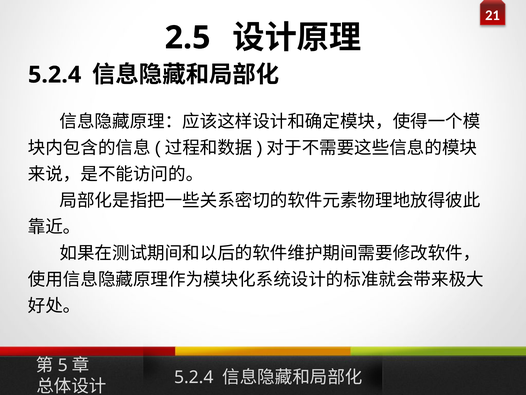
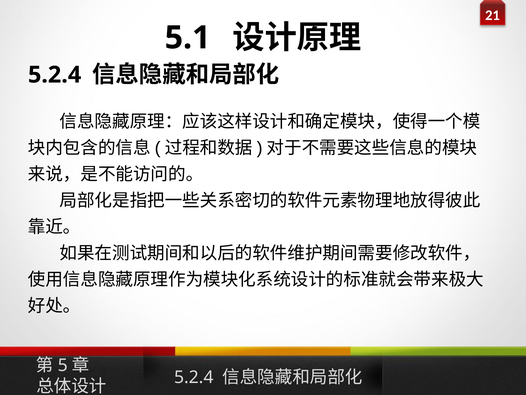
2.5: 2.5 -> 5.1 (188, 38)
